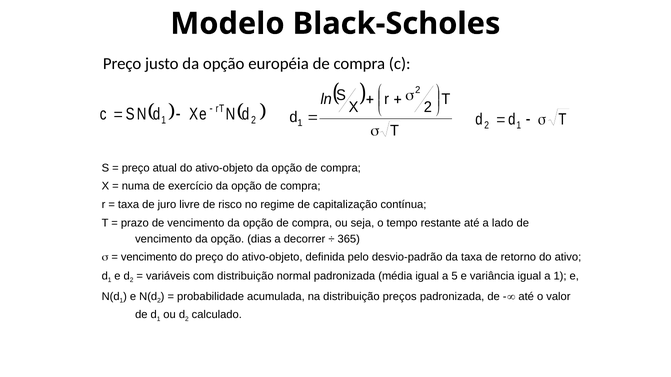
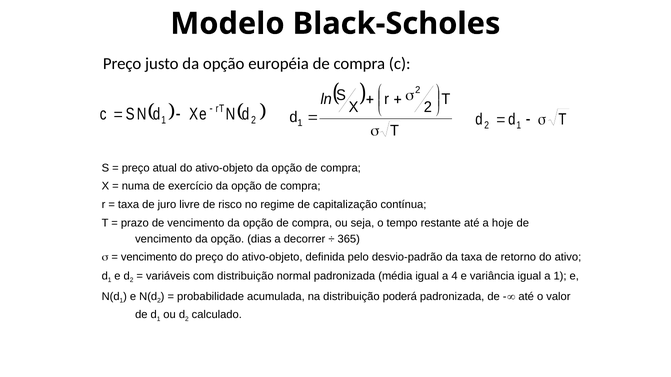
lado: lado -> hoje (503, 223)
5: 5 -> 4 (454, 276)
preços: preços -> poderá (400, 297)
